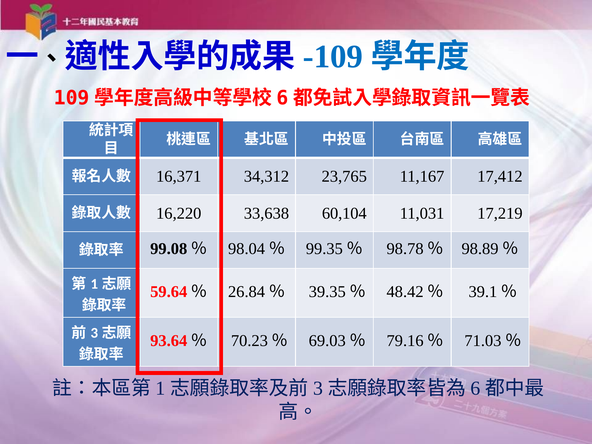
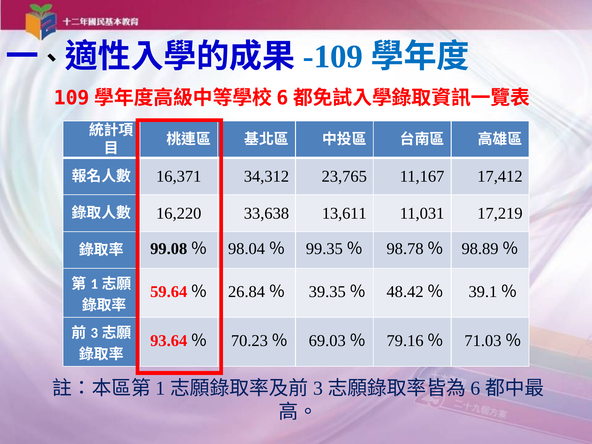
60,104: 60,104 -> 13,611 (344, 213)
